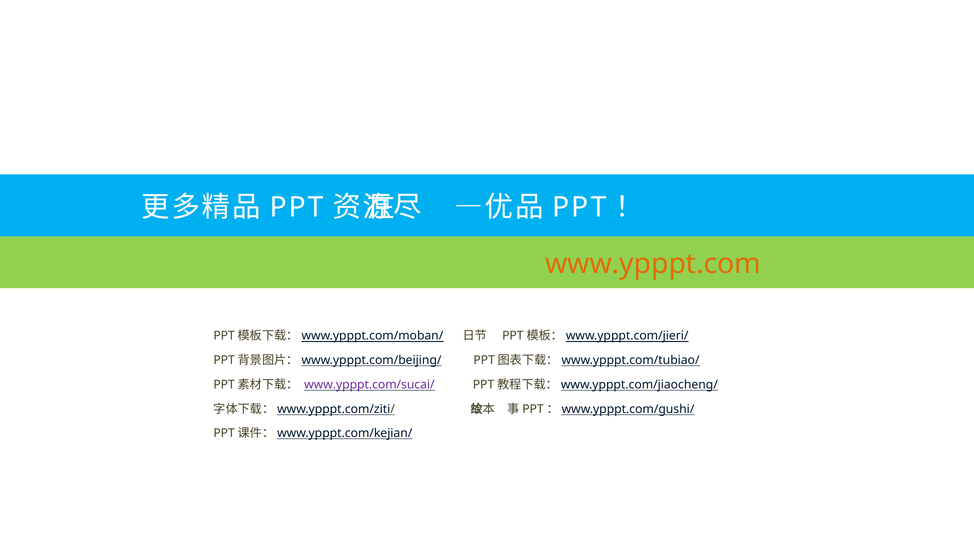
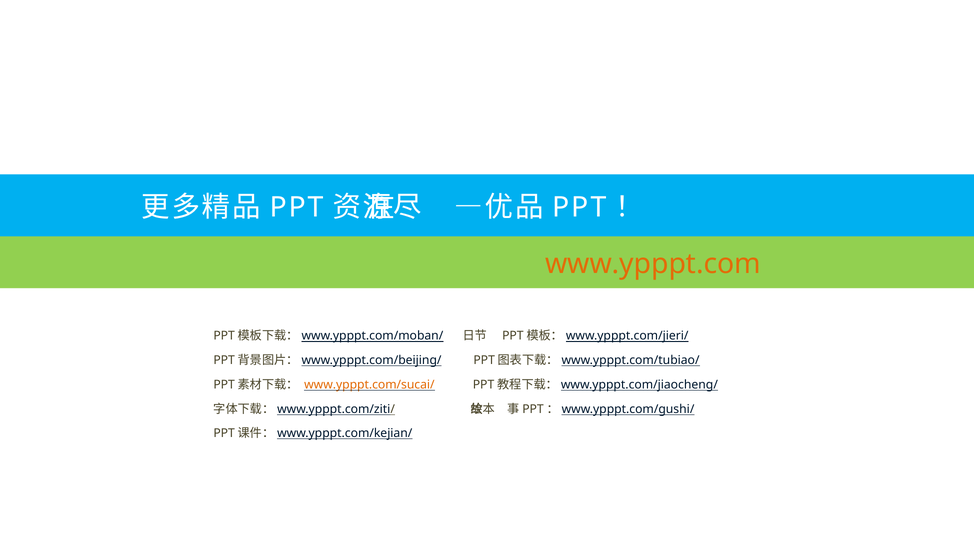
www.ypppt.com/sucai/ colour: purple -> orange (369, 385)
